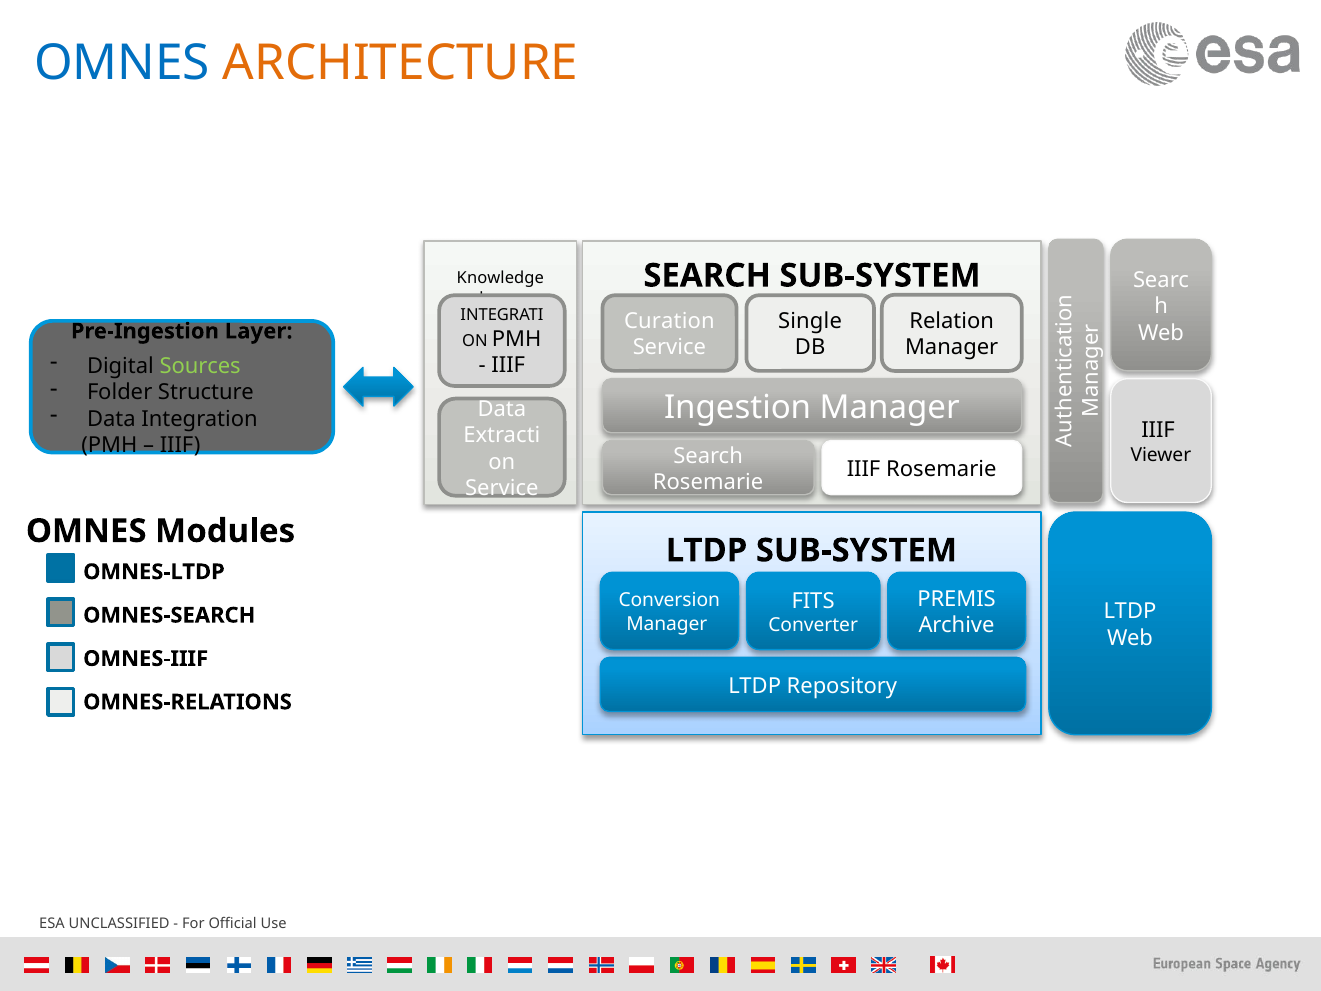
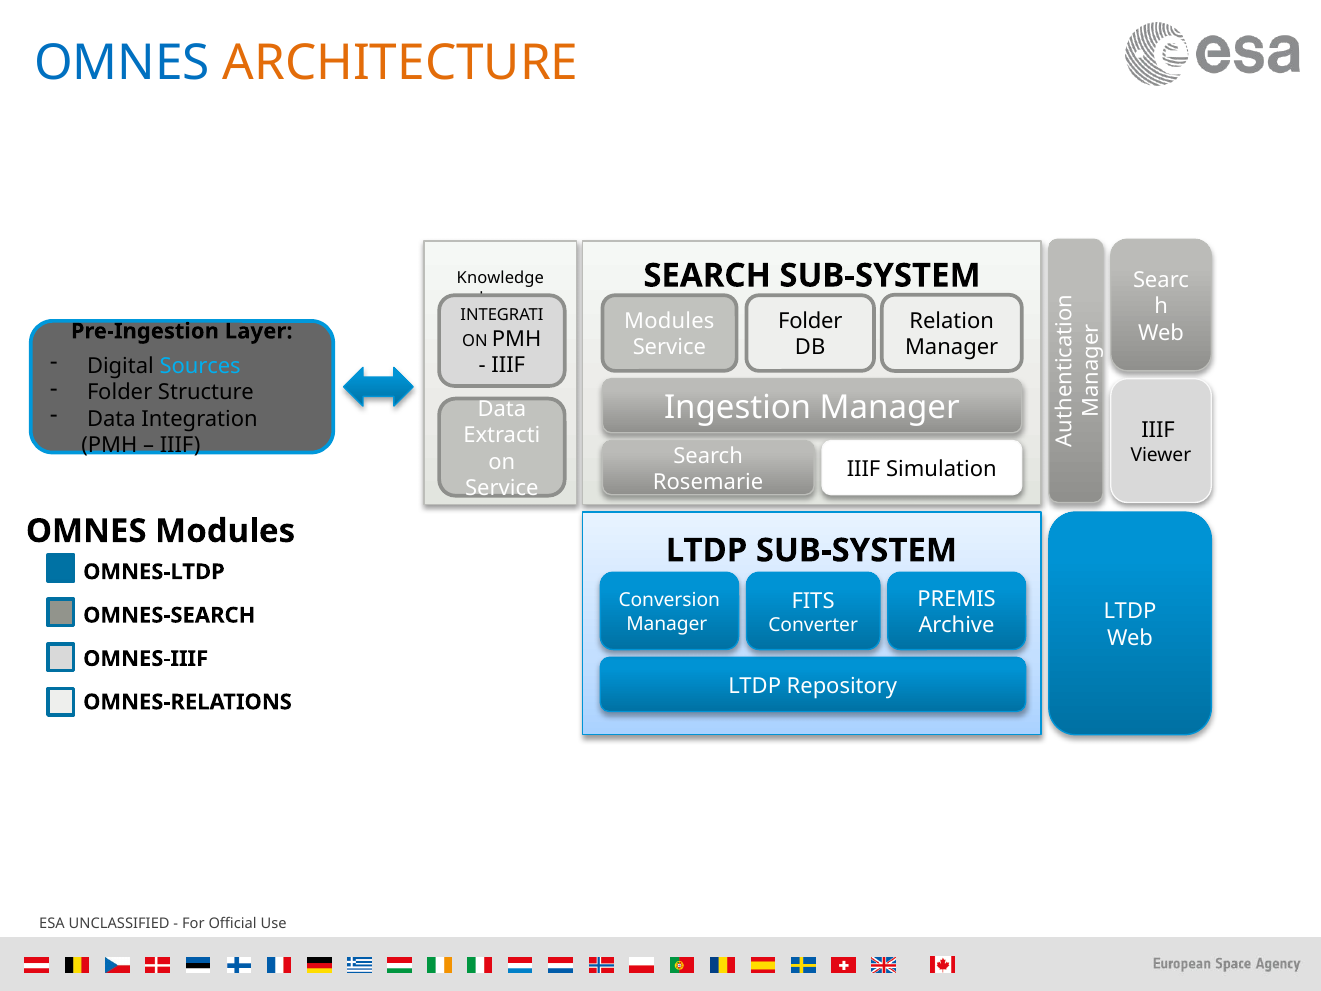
Curation: Curation -> Modules (669, 321)
Single: Single -> Folder (810, 321)
Sources colour: light green -> light blue (200, 366)
IIIF Rosemarie: Rosemarie -> Simulation (941, 469)
